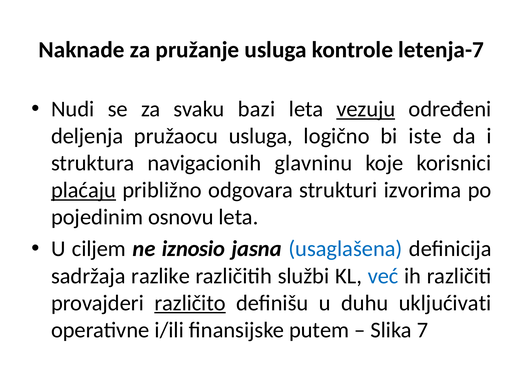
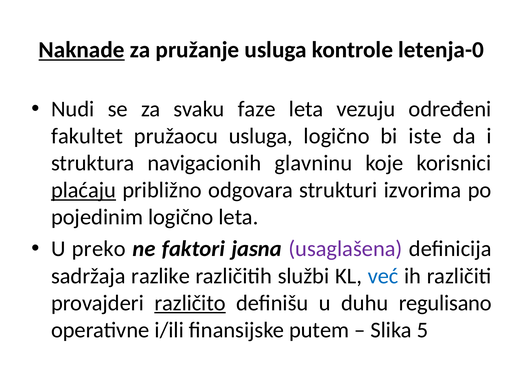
Naknade underline: none -> present (82, 50)
letenja-7: letenja-7 -> letenja-0 (441, 50)
bazi: bazi -> faze (257, 109)
vezuju underline: present -> none (366, 109)
deljenja: deljenja -> fakultet (87, 136)
pojedinim osnovu: osnovu -> logično (181, 217)
ciljem: ciljem -> preko (99, 249)
iznosio: iznosio -> faktori (193, 249)
usaglašena colour: blue -> purple (345, 249)
ukljućivati: ukljućivati -> regulisano (445, 303)
7: 7 -> 5 (423, 330)
